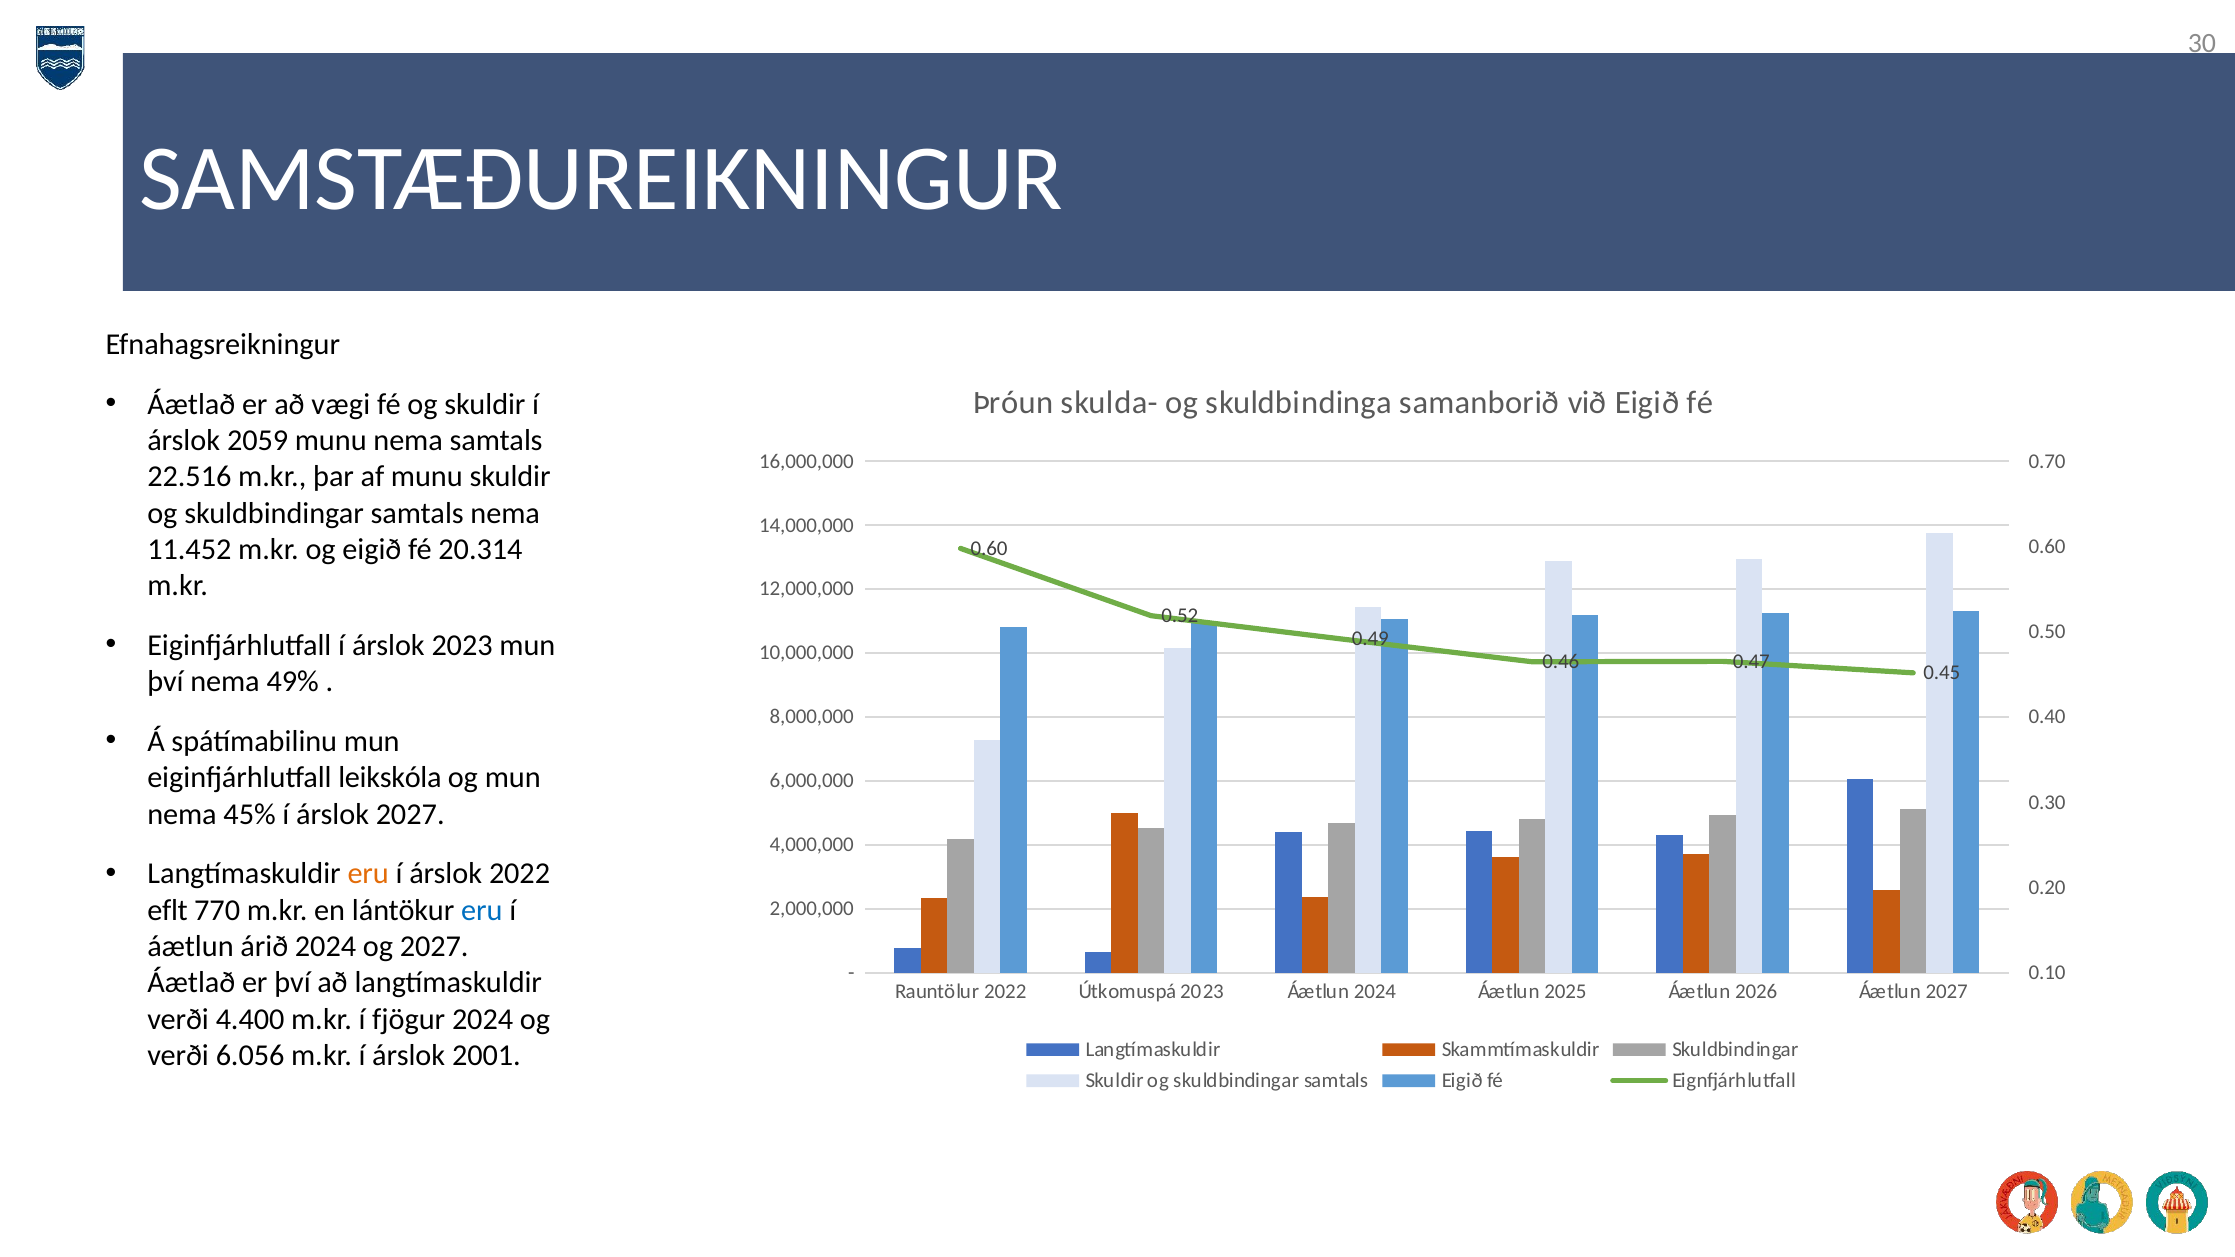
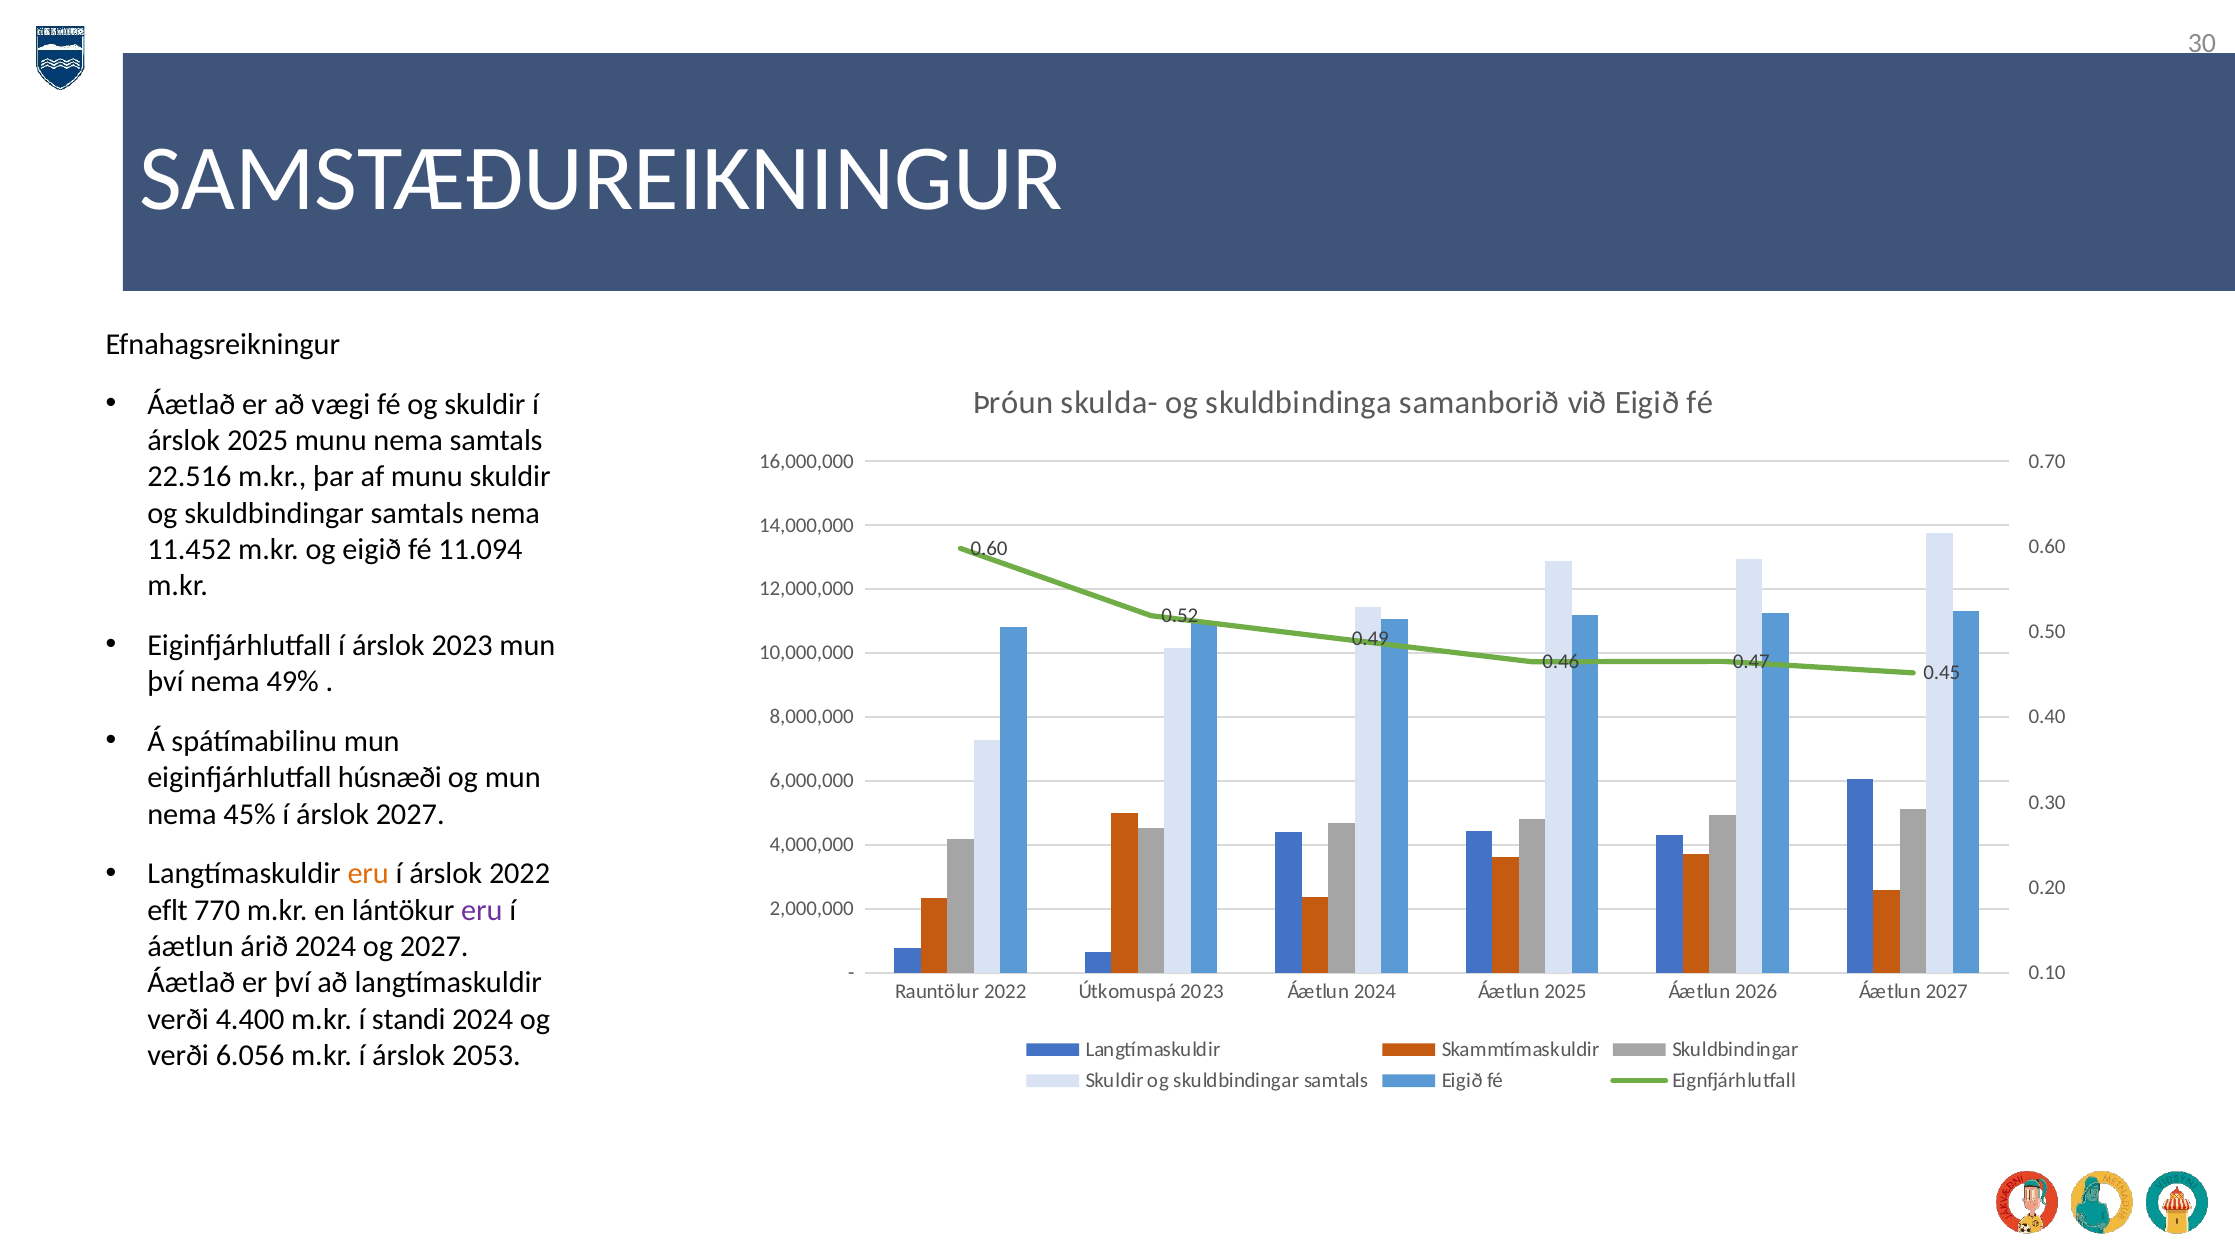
árslok 2059: 2059 -> 2025 (258, 440)
20.314: 20.314 -> 11.094 (480, 550)
leikskóla: leikskóla -> húsnæði (390, 778)
eru colour: blue -> purple (482, 910)
fjögur: fjögur -> standi (409, 1019)
2001: 2001 -> 2053 (486, 1056)
